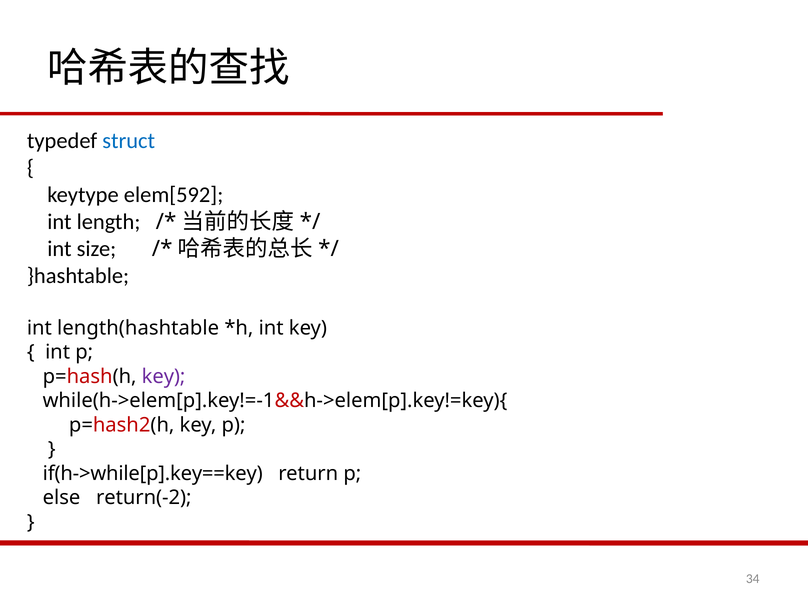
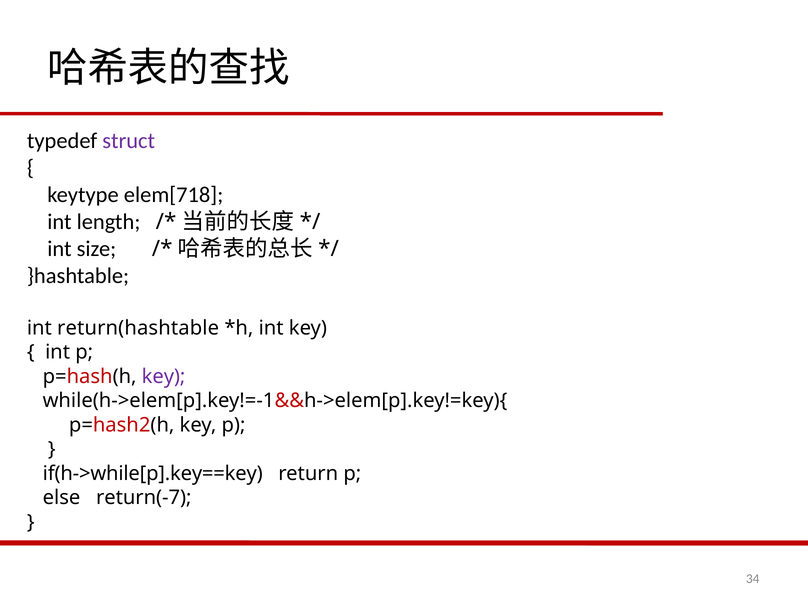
struct colour: blue -> purple (129, 141)
elem[592: elem[592 -> elem[718 (174, 195)
length(hashtable: length(hashtable -> return(hashtable (138, 328)
return(-2: return(-2 -> return(-7 (144, 498)
